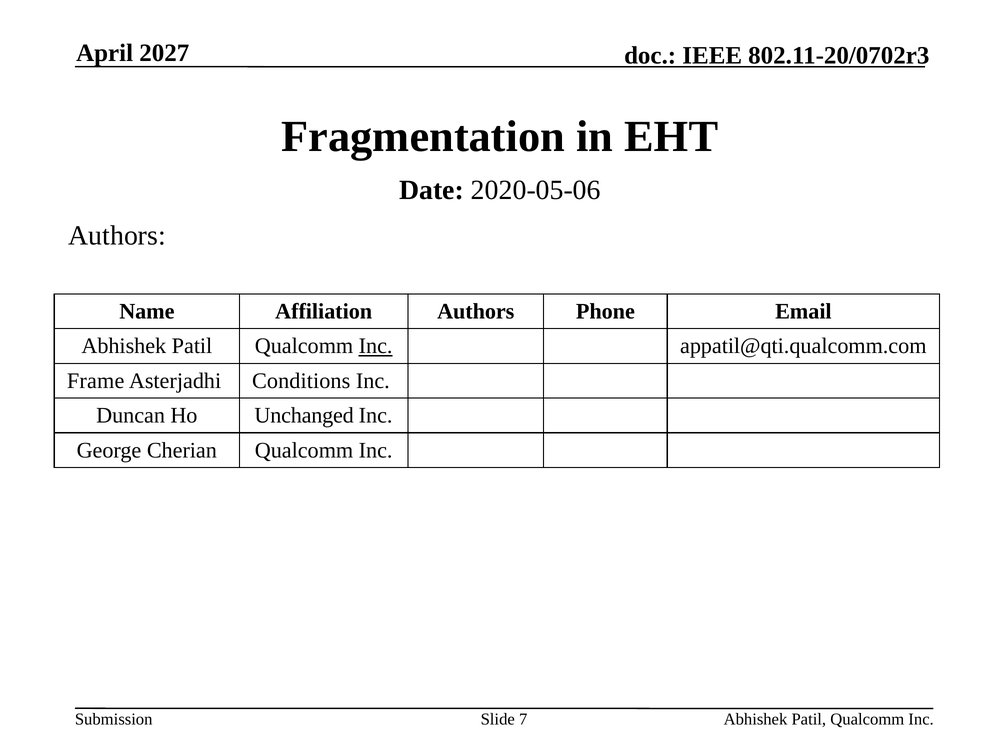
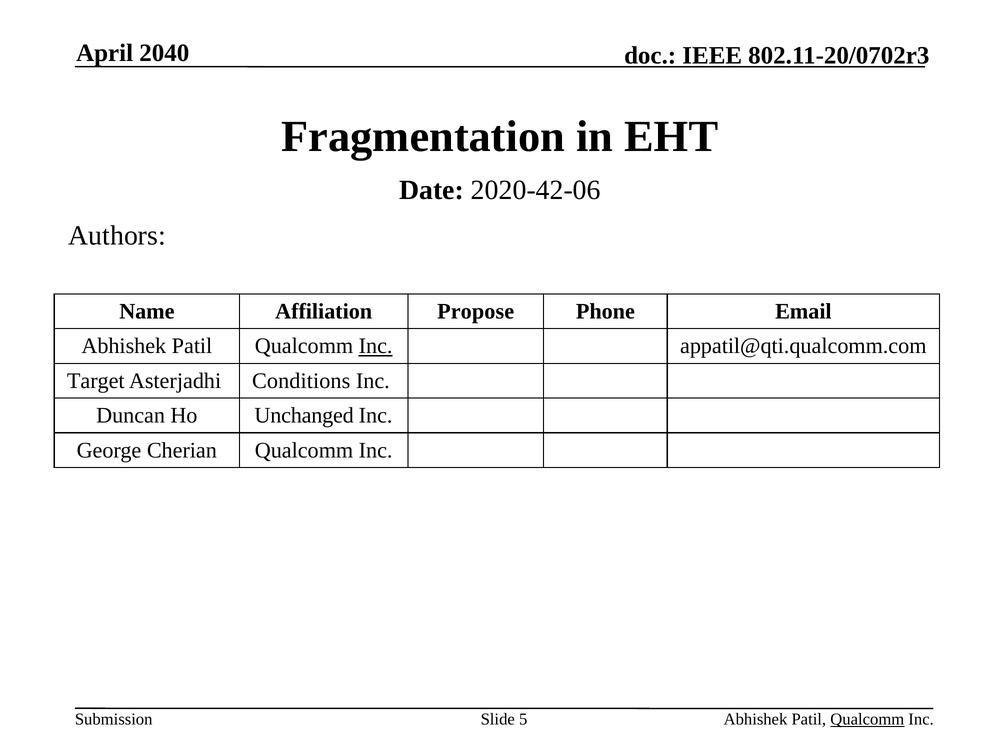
2027: 2027 -> 2040 (164, 53)
2020-05-06: 2020-05-06 -> 2020-42-06 (536, 190)
Affiliation Authors: Authors -> Propose (476, 311)
Frame: Frame -> Target (96, 381)
7: 7 -> 5 (523, 719)
Qualcomm underline: none -> present (867, 719)
